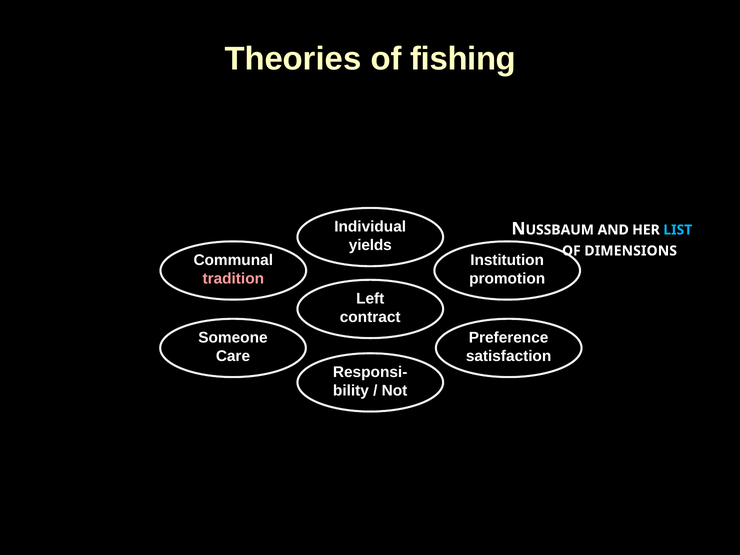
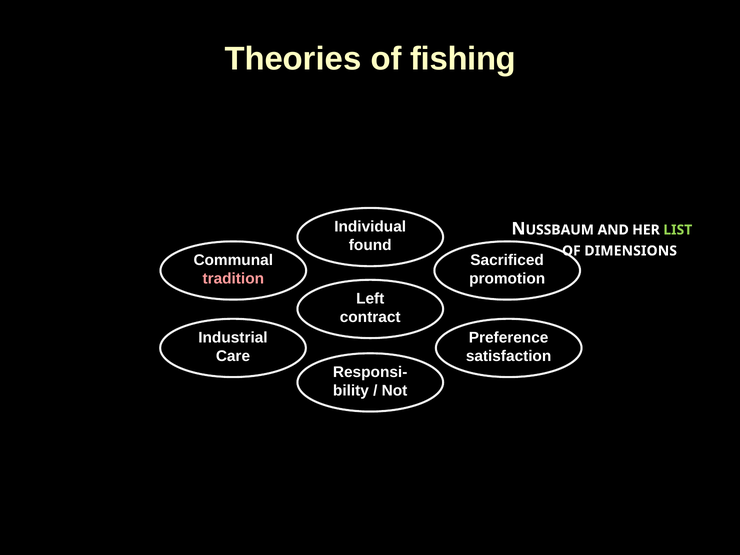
LIST colour: light blue -> light green (678, 230)
yields: yields -> found (370, 245)
Institution: Institution -> Sacrificed (507, 260)
Someone: Someone -> Industrial (233, 338)
